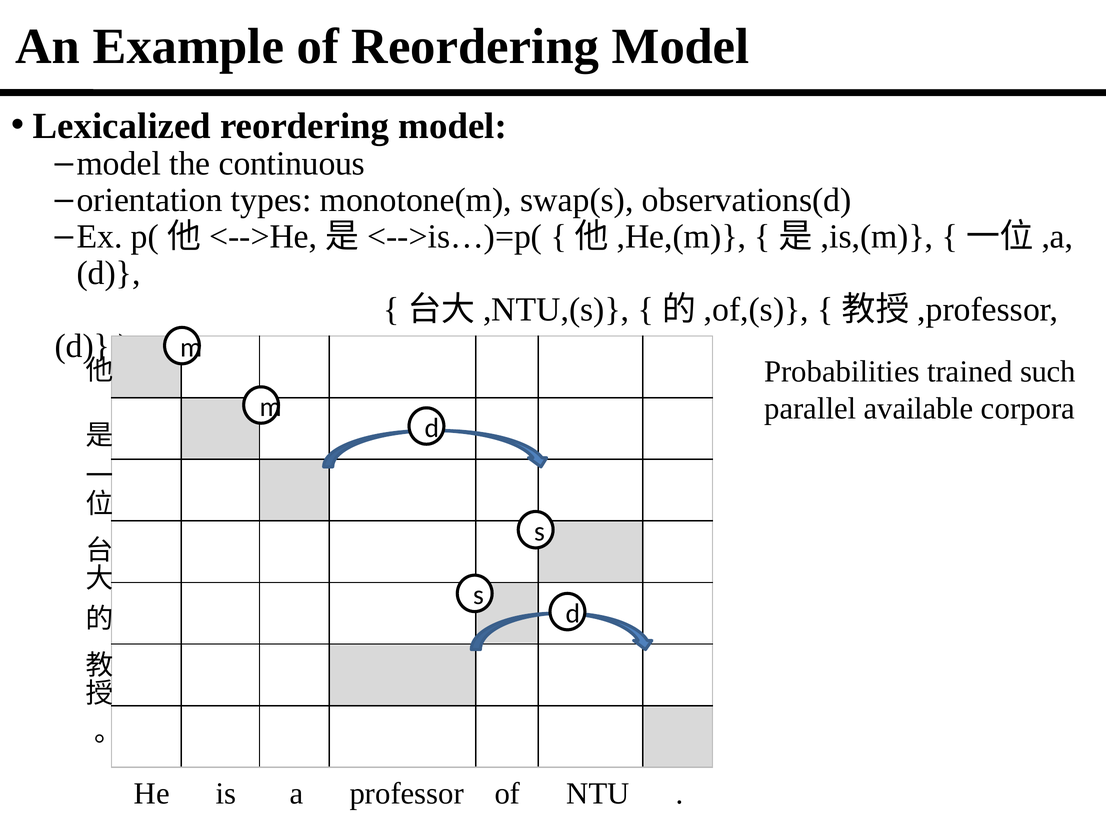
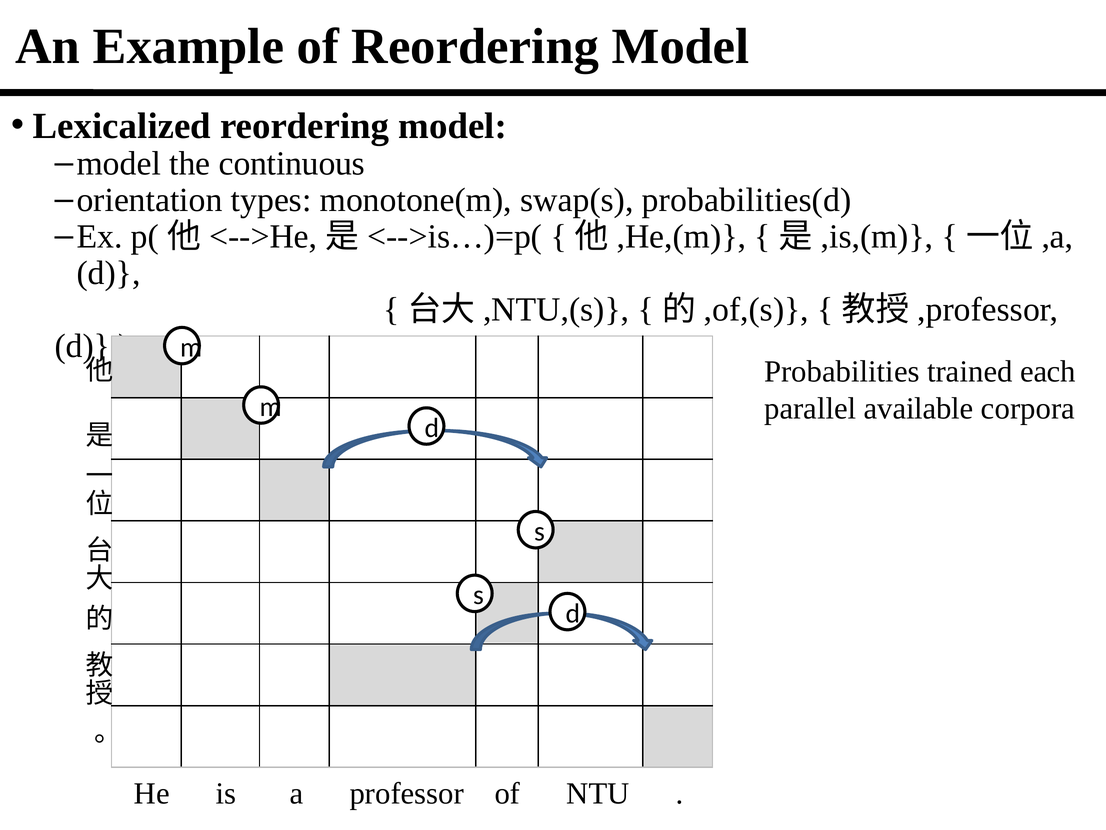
observations(d: observations(d -> probabilities(d (747, 200)
such: such -> each (1048, 371)
